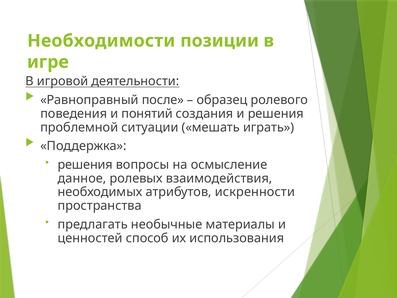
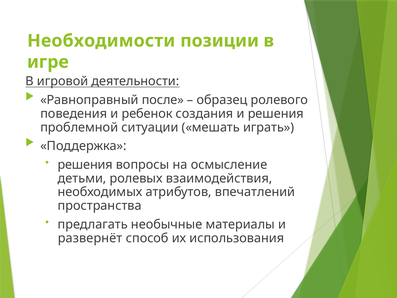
понятий: понятий -> ребенок (147, 114)
данное: данное -> детьми (82, 178)
искренности: искренности -> впечатлений (255, 192)
ценностей: ценностей -> развернёт (90, 238)
